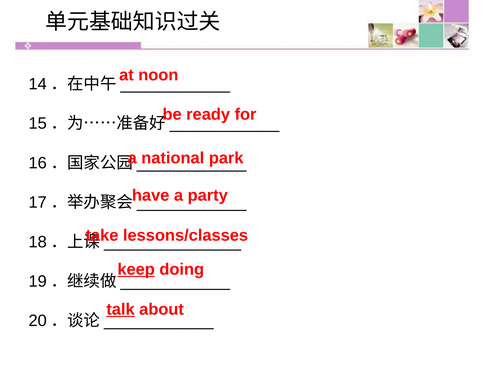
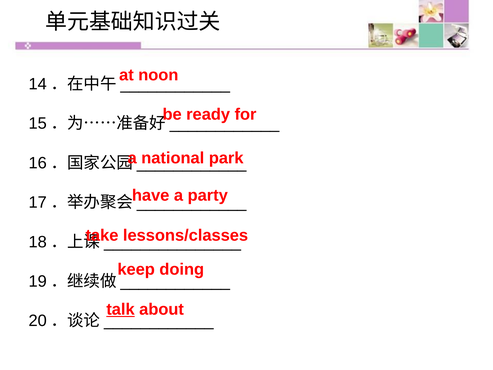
keep underline: present -> none (136, 269)
